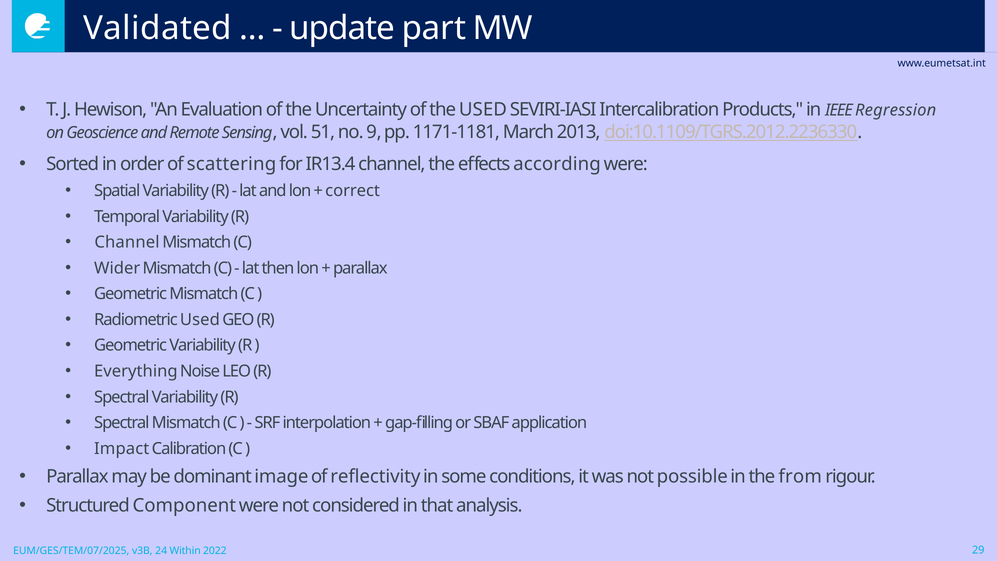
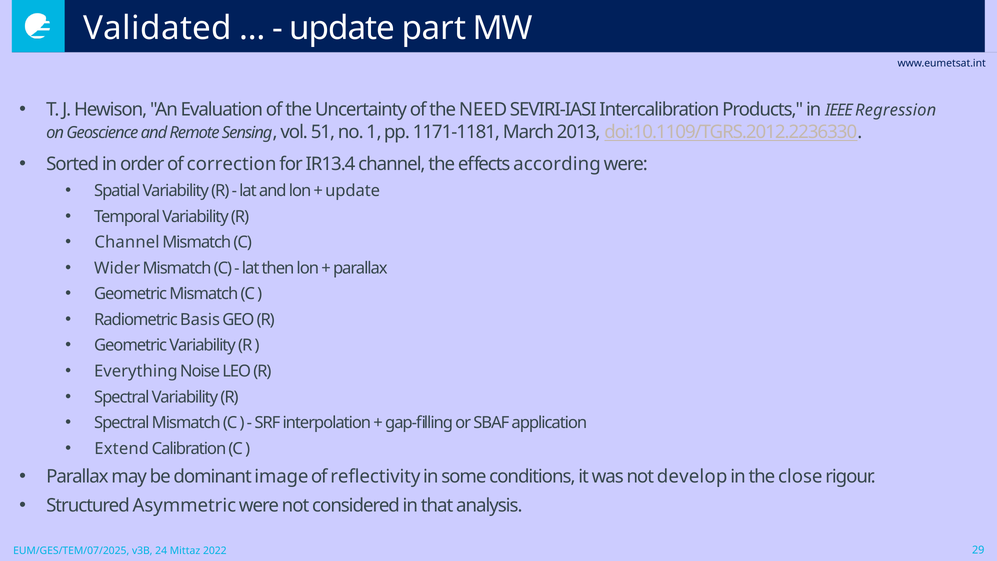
the USED: USED -> NEED (483, 109)
9: 9 -> 1 (374, 132)
scattering: scattering -> correction (232, 164)
correct: correct -> update (353, 191)
Radiometric Used: Used -> Basis (200, 320)
Impact: Impact -> Extend (122, 448)
possible: possible -> develop (692, 476)
from: from -> close (800, 476)
Component: Component -> Asymmetric (184, 505)
Within: Within -> Mittaz (185, 551)
